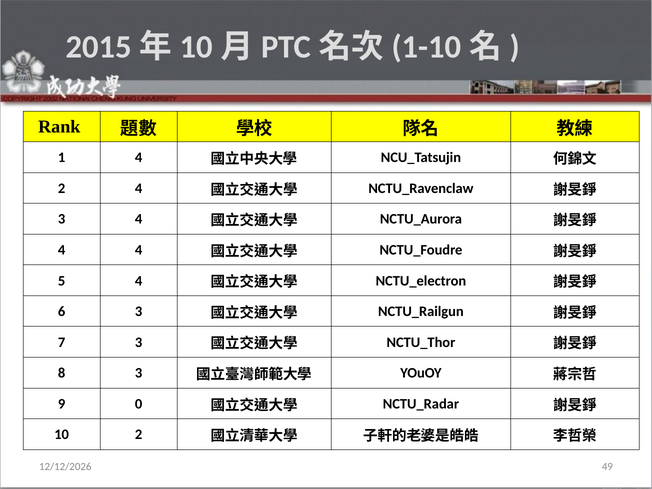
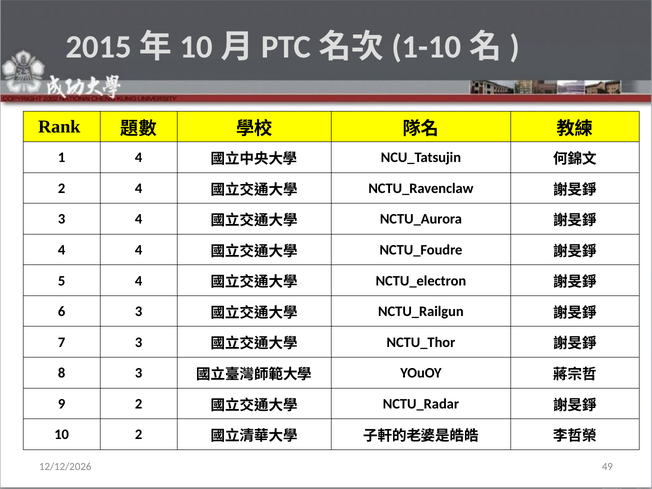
9 0: 0 -> 2 (139, 404)
